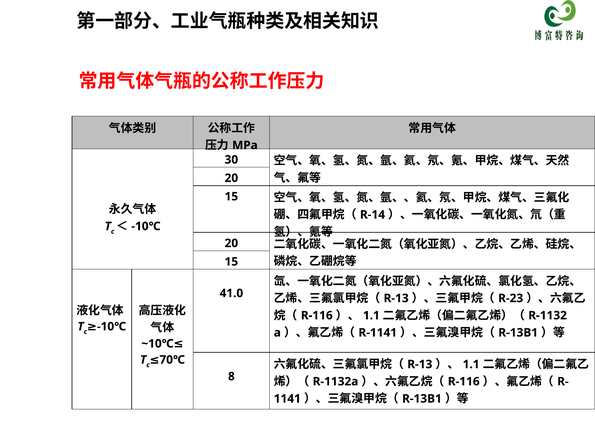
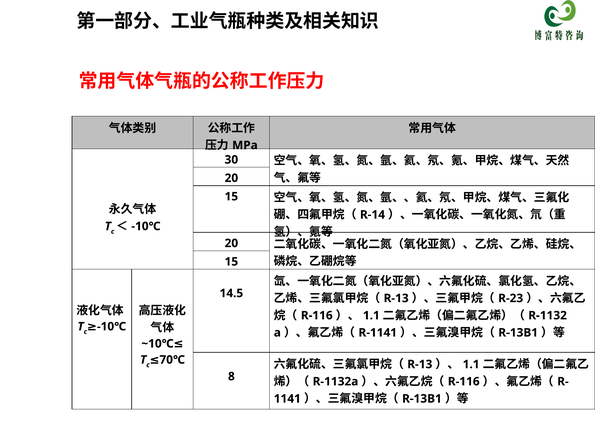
41.0: 41.0 -> 14.5 (231, 293)
